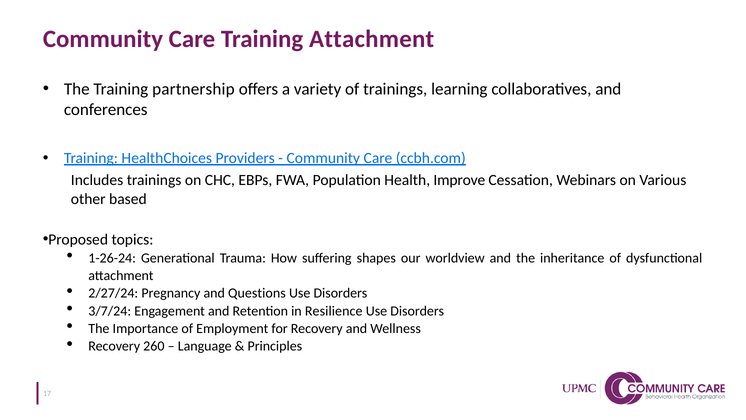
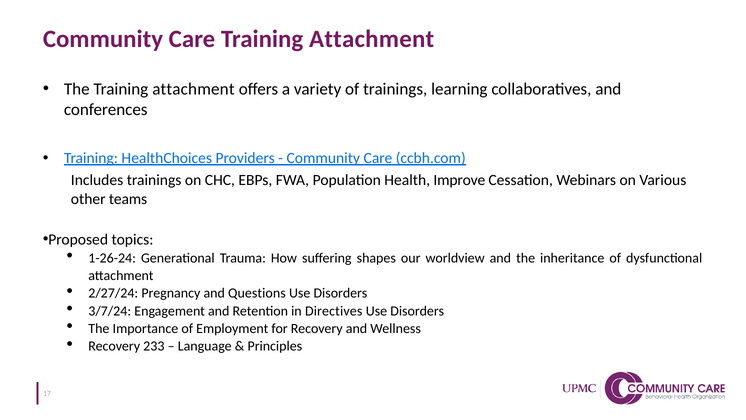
The Training partnership: partnership -> attachment (193, 89)
based: based -> teams (128, 199)
Resilience: Resilience -> Directives (334, 311)
260: 260 -> 233 (154, 346)
